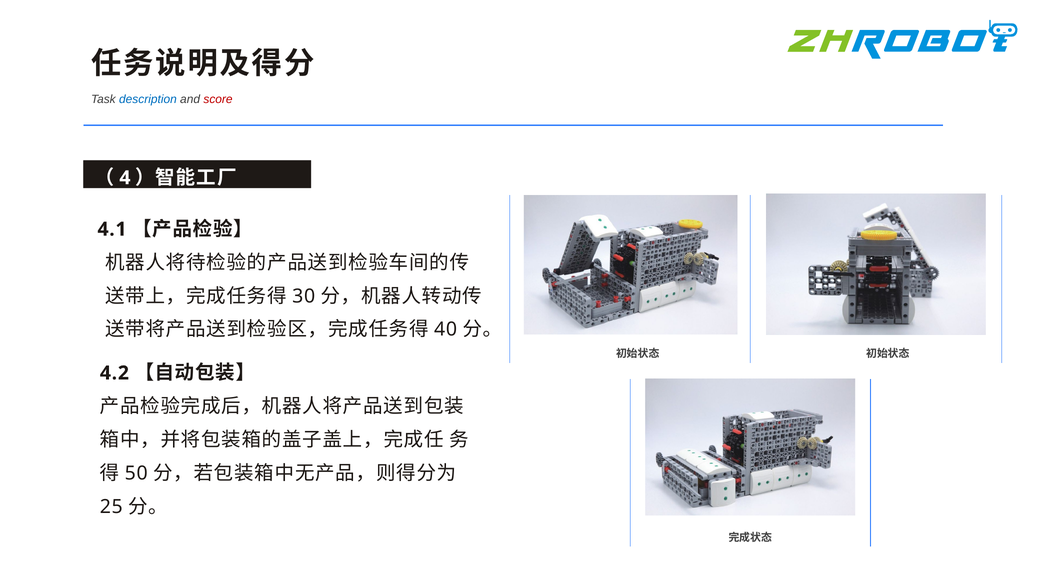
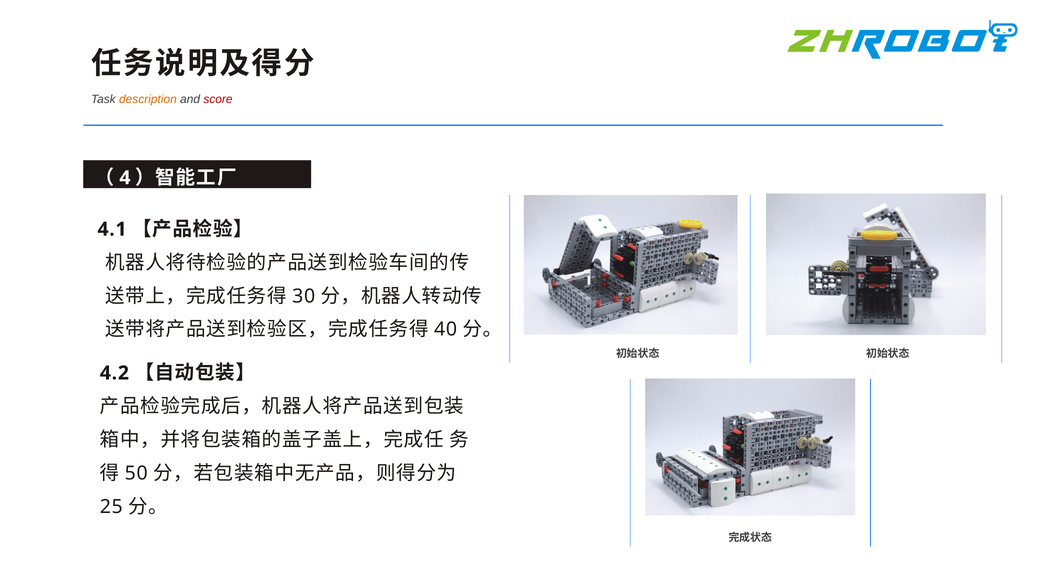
description colour: blue -> orange (148, 99)
